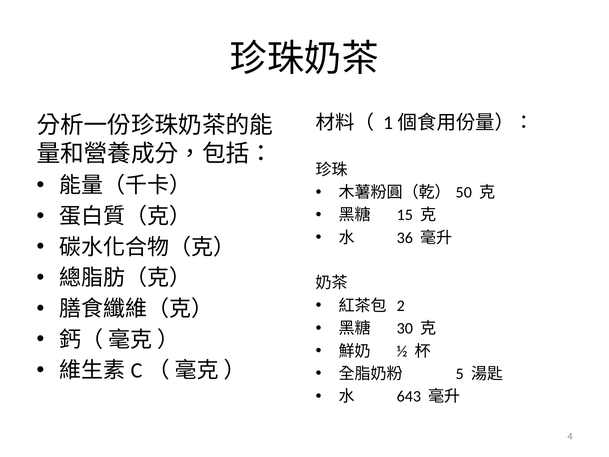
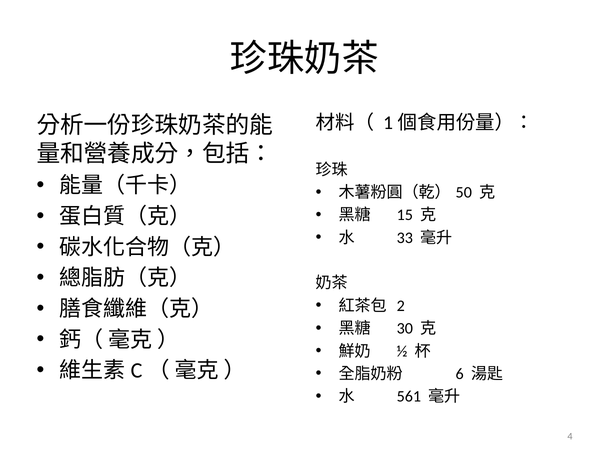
36: 36 -> 33 (405, 238)
5: 5 -> 6 (460, 374)
643: 643 -> 561 (409, 396)
